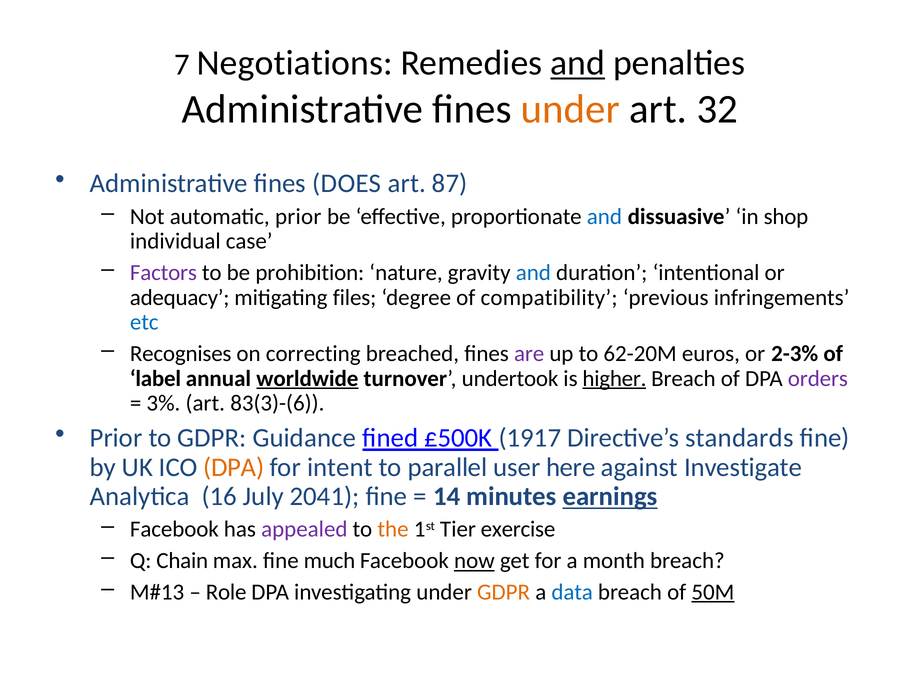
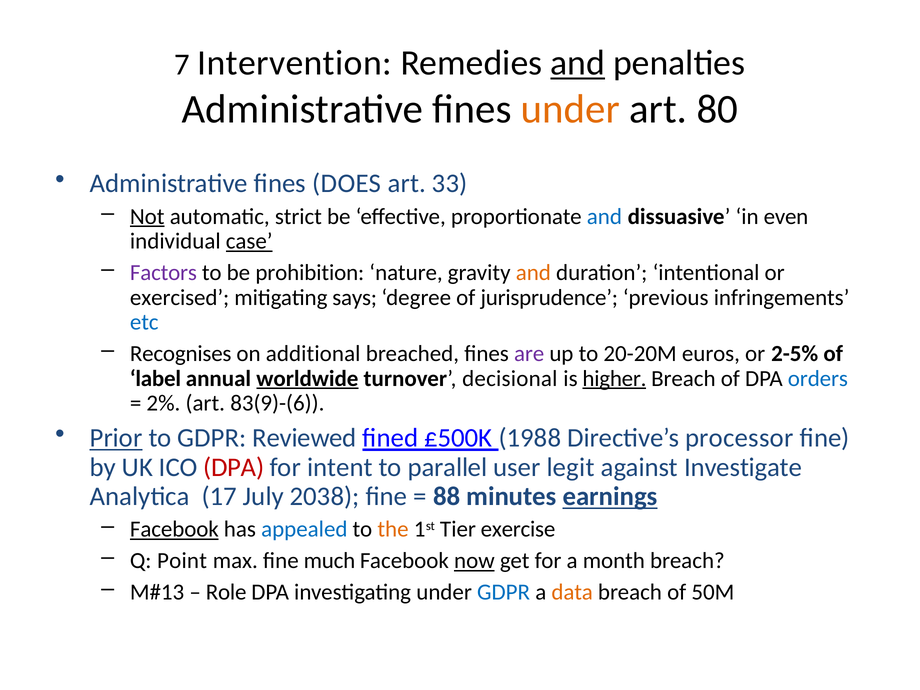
Negotiations: Negotiations -> Intervention (295, 63)
32: 32 -> 80 (717, 109)
87: 87 -> 33 (450, 184)
Not underline: none -> present (147, 216)
automatic prior: prior -> strict (298, 216)
shop: shop -> even (786, 216)
case underline: none -> present (249, 241)
and colour: blue -> orange (533, 273)
adequacy: adequacy -> exercised (180, 297)
files: files -> says (355, 297)
compatibility: compatibility -> jurisprudence (549, 297)
correcting: correcting -> additional (313, 354)
62-20M: 62-20M -> 20-20M (640, 354)
2-3%: 2-3% -> 2-5% (795, 354)
undertook: undertook -> decisional (510, 378)
orders colour: purple -> blue (818, 378)
3%: 3% -> 2% (163, 403)
83(3)-(6: 83(3)-(6 -> 83(9)-(6 (277, 403)
Prior underline: none -> present (116, 438)
Guidance: Guidance -> Reviewed (304, 438)
1917: 1917 -> 1988 (530, 438)
standards: standards -> processor (739, 438)
DPA colour: orange -> red (234, 468)
here: here -> legit (571, 468)
16: 16 -> 17 (219, 497)
2041: 2041 -> 2038 (325, 497)
14: 14 -> 88 (447, 497)
Facebook underline: none -> present (174, 529)
appealed colour: purple -> blue (304, 529)
Chain: Chain -> Point (182, 561)
GDPR colour: orange -> blue (504, 592)
data colour: blue -> orange (572, 592)
50M underline: present -> none (713, 592)
